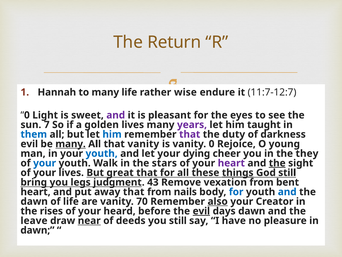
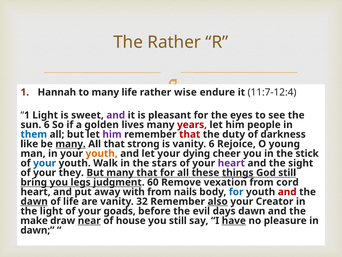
The Return: Return -> Rather (174, 42)
11:7-12:7: 11:7-12:7 -> 11:7-12:4 (272, 92)
0: 0 -> 1 (27, 115)
sun 7: 7 -> 6 (47, 125)
years colour: purple -> red (192, 125)
taught: taught -> people (264, 125)
him colour: blue -> purple (112, 134)
that colour: purple -> red (190, 134)
evil: evil -> like (29, 144)
that vanity: vanity -> strong (143, 144)
vanity 0: 0 -> 6 (212, 144)
youth colour: blue -> orange (102, 153)
they: they -> stick (307, 153)
the underline: present -> none (277, 163)
your lives: lives -> they (71, 172)
But great: great -> many (120, 172)
43: 43 -> 60 (153, 182)
bent: bent -> cord (287, 182)
away that: that -> with (134, 192)
and colour: blue -> red (287, 192)
dawn underline: none -> present (34, 201)
70: 70 -> 32 (142, 201)
the rises: rises -> light (51, 211)
heard: heard -> goads (120, 211)
evil underline: present -> none (201, 211)
leave: leave -> make (34, 220)
deeds: deeds -> house (131, 220)
have underline: none -> present (234, 220)
